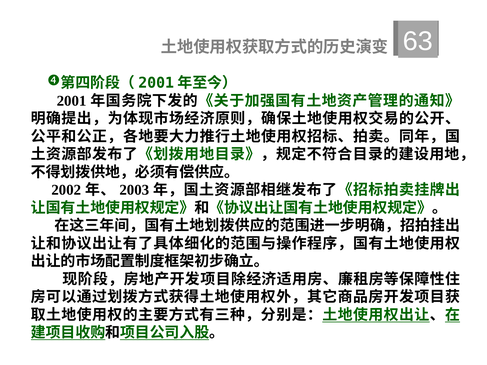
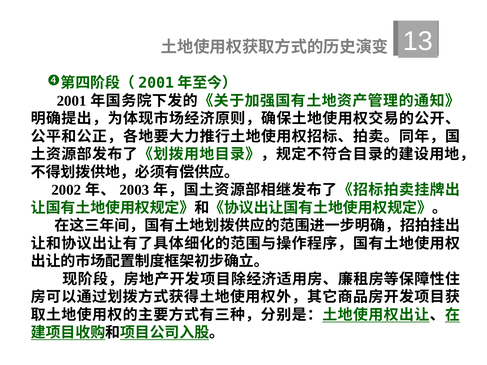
63: 63 -> 13 (418, 41)
